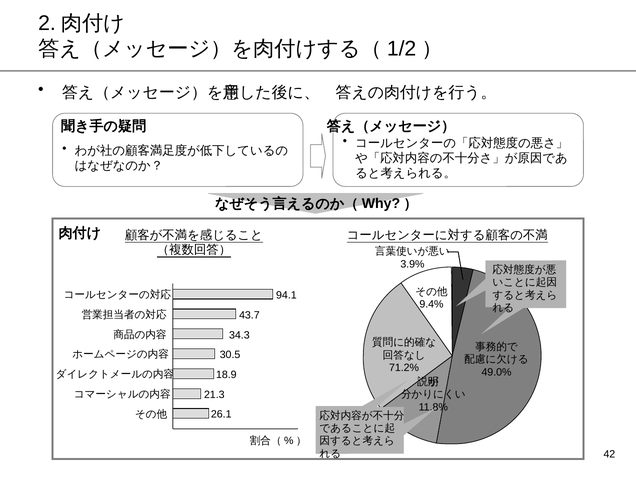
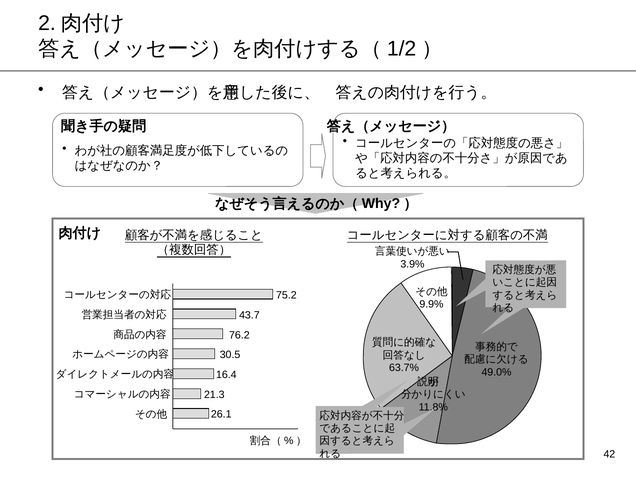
94.1: 94.1 -> 75.2 (286, 295)
9.4%: 9.4% -> 9.9% (431, 304)
34.3: 34.3 -> 76.2 (239, 335)
71.2%: 71.2% -> 63.7% (404, 368)
18.9: 18.9 -> 16.4 (226, 375)
